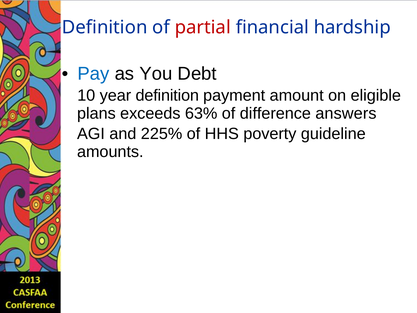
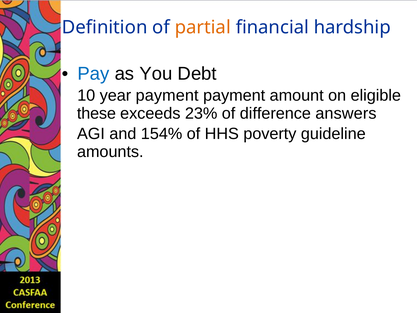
partial colour: red -> orange (203, 27)
year definition: definition -> payment (167, 95)
plans: plans -> these (96, 113)
63%: 63% -> 23% (201, 113)
225%: 225% -> 154% (162, 134)
